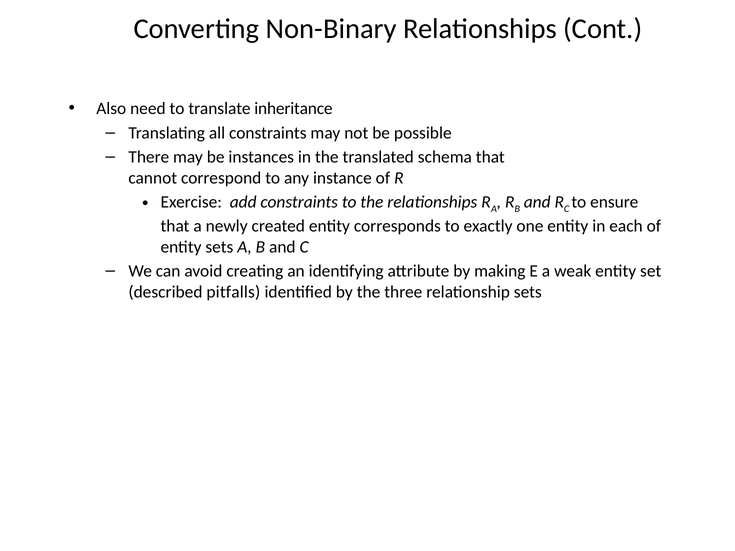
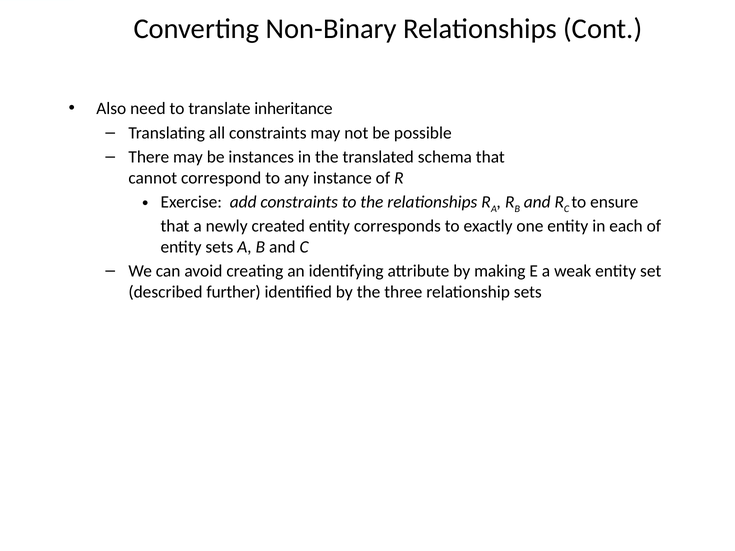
pitfalls: pitfalls -> further (234, 292)
